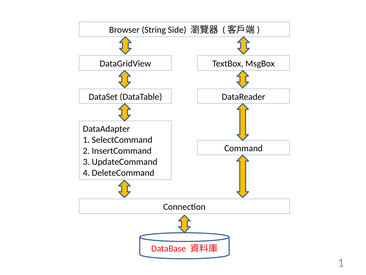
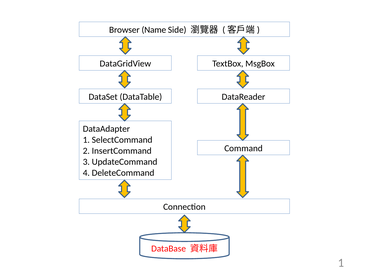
String: String -> Name (154, 30)
